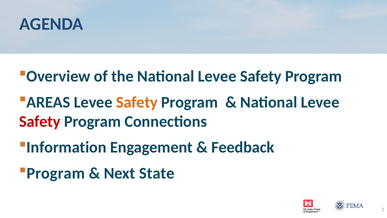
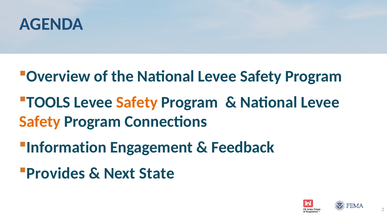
AREAS: AREAS -> TOOLS (48, 102)
Safety colour: red -> orange (40, 121)
Program: Program -> Provides (56, 173)
